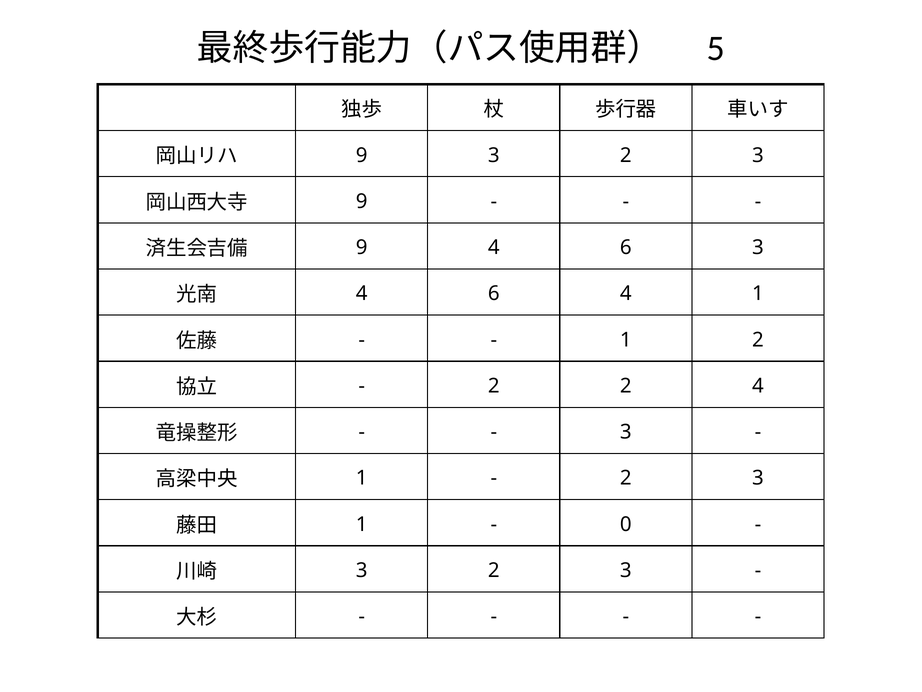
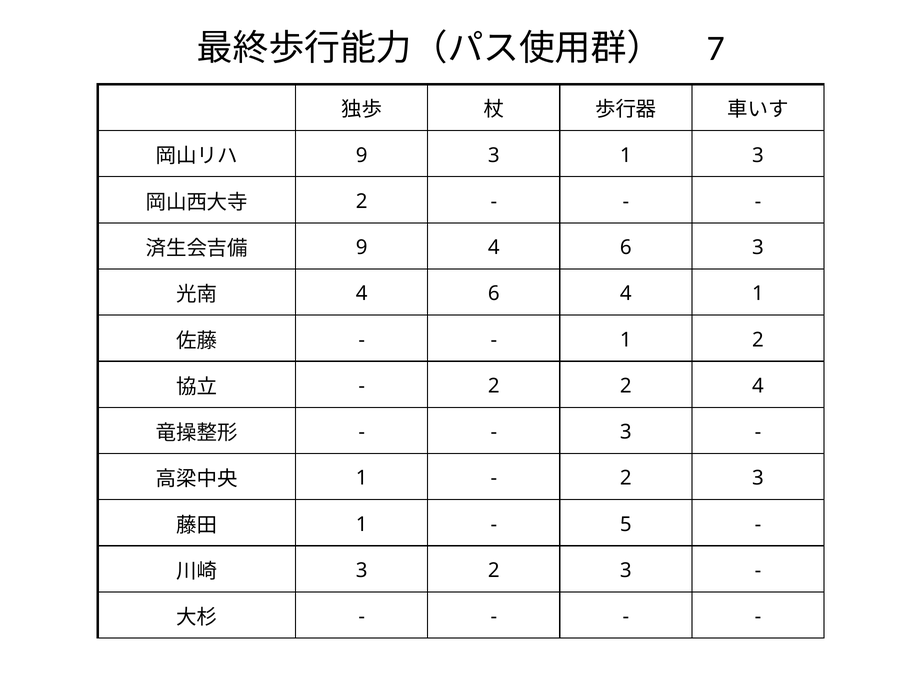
5: 5 -> 7 (716, 48)
9 3 2: 2 -> 1 (626, 155)
9: 9 -> 2 (362, 201)
0: 0 -> 5 (626, 524)
